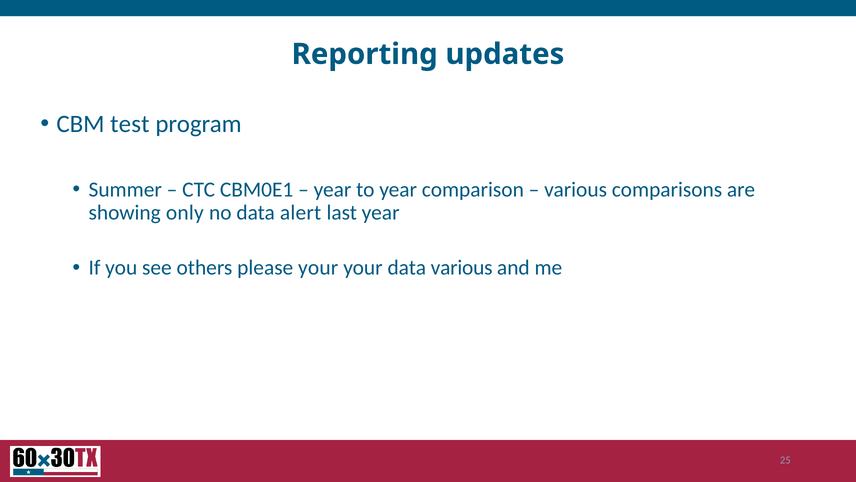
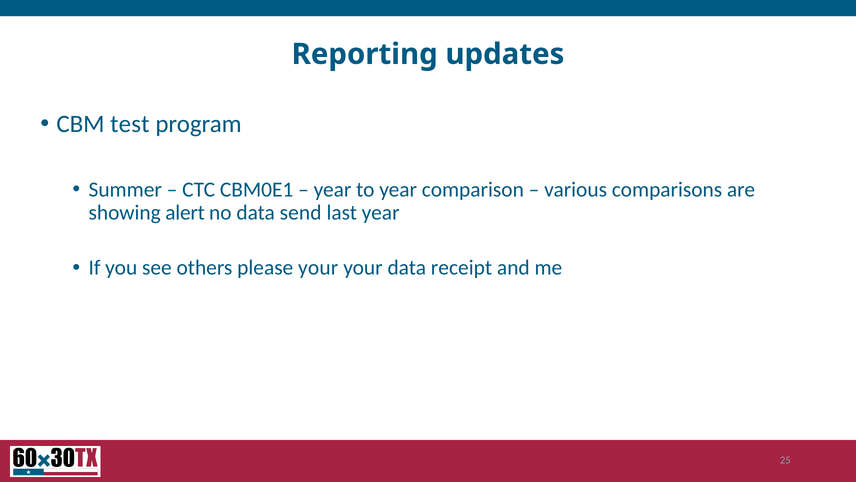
only: only -> alert (185, 212)
alert: alert -> send (301, 212)
data various: various -> receipt (462, 268)
